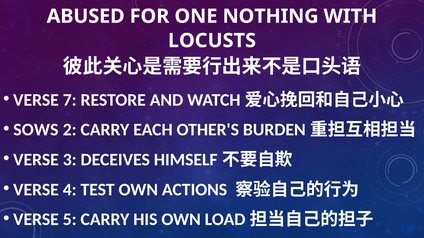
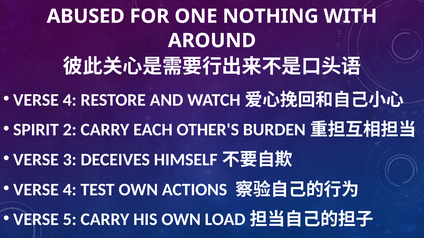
LOCUSTS: LOCUSTS -> AROUND (212, 41)
7: 7 -> 4 (70, 100)
SOWS: SOWS -> SPIRIT (36, 130)
